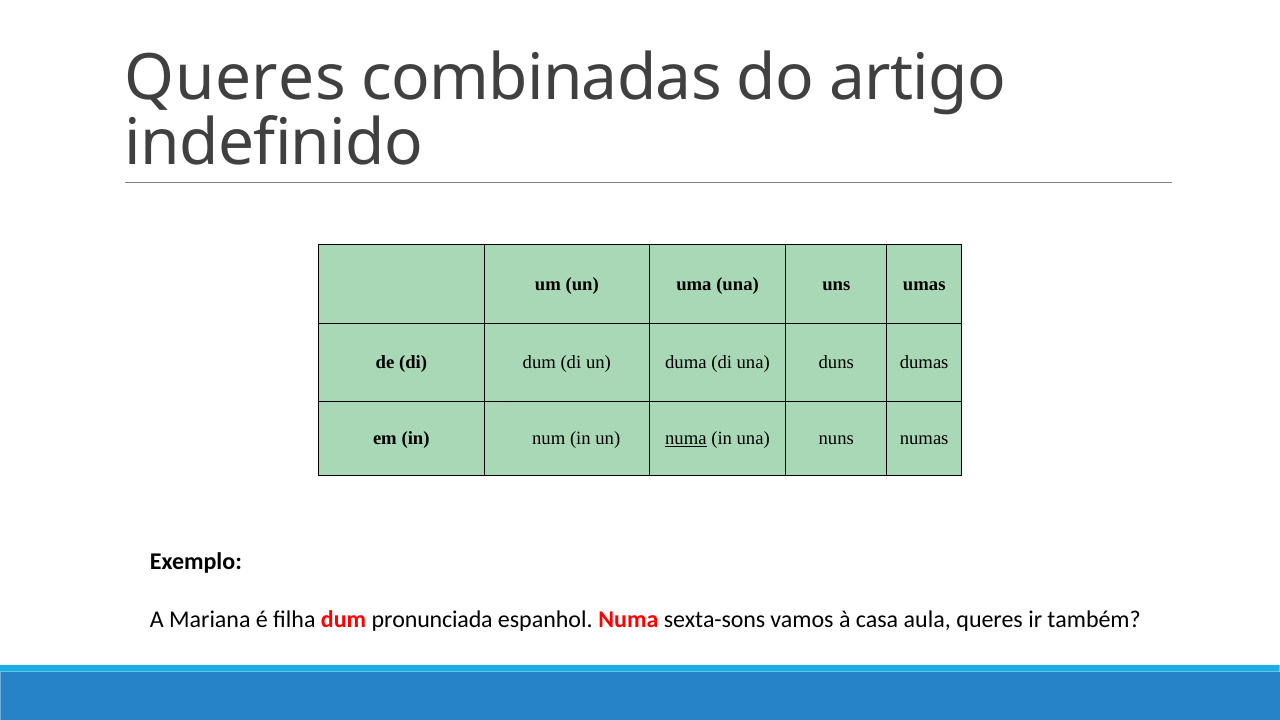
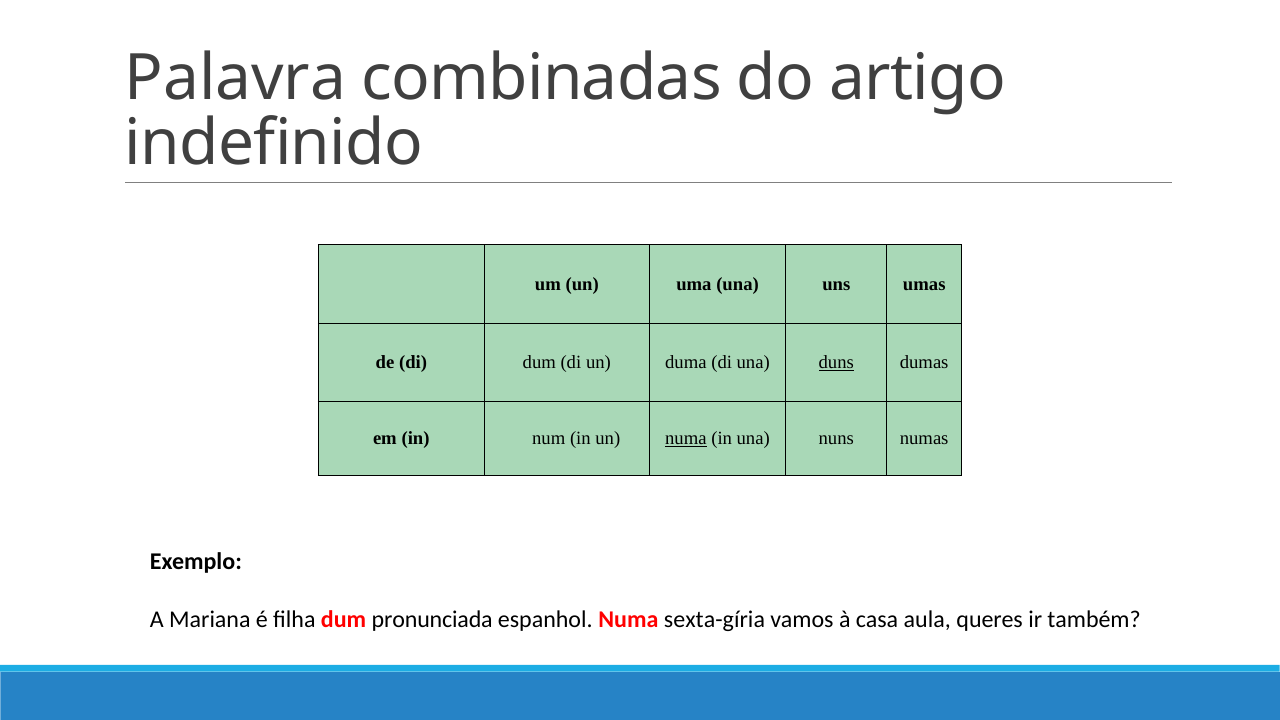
Queres: Queres -> Palavra (236, 78)
duns underline: none -> present (836, 363)
sexta-sons: sexta-sons -> sexta-gíria (714, 620)
